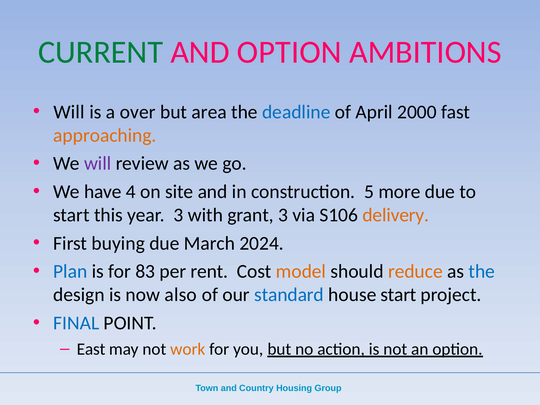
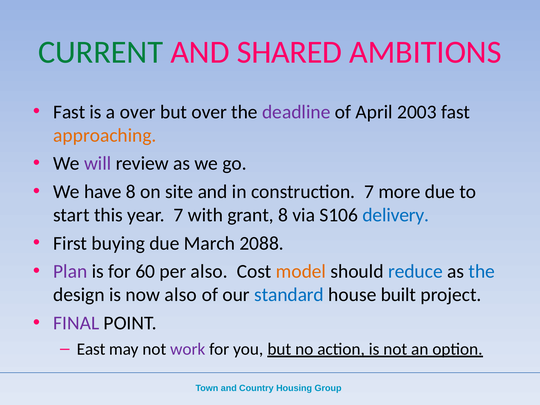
AND OPTION: OPTION -> SHARED (290, 52)
Will: Will -> Fast (69, 112)
but area: area -> over (209, 112)
deadline colour: blue -> purple (296, 112)
2000: 2000 -> 2003 (417, 112)
have 4: 4 -> 8 (131, 192)
construction 5: 5 -> 7 (369, 192)
year 3: 3 -> 7 (178, 215)
grant 3: 3 -> 8 (283, 215)
delivery colour: orange -> blue (396, 215)
2024: 2024 -> 2088 (262, 243)
Plan colour: blue -> purple (70, 271)
83: 83 -> 60 (145, 271)
per rent: rent -> also (209, 271)
reduce colour: orange -> blue (415, 271)
house start: start -> built (398, 295)
FINAL colour: blue -> purple (76, 323)
work colour: orange -> purple (188, 349)
